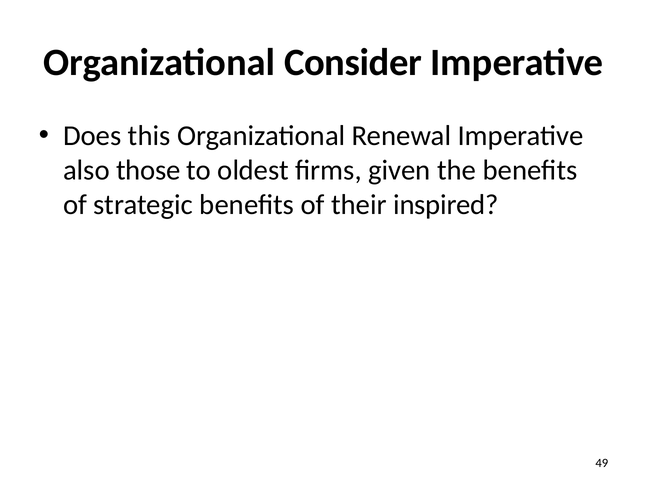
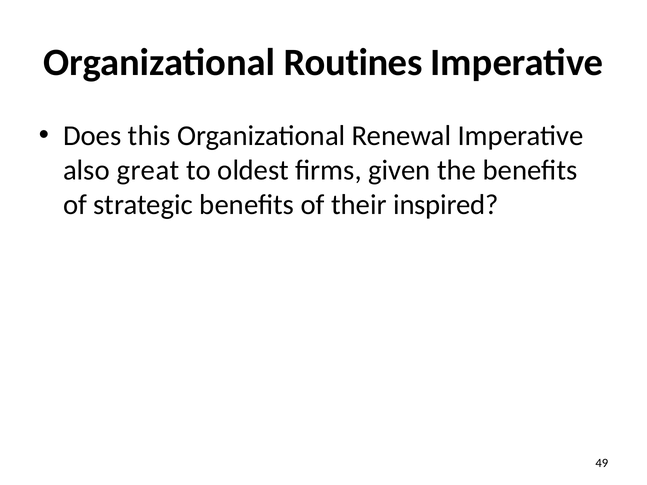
Consider: Consider -> Routines (353, 63)
those: those -> great (148, 170)
